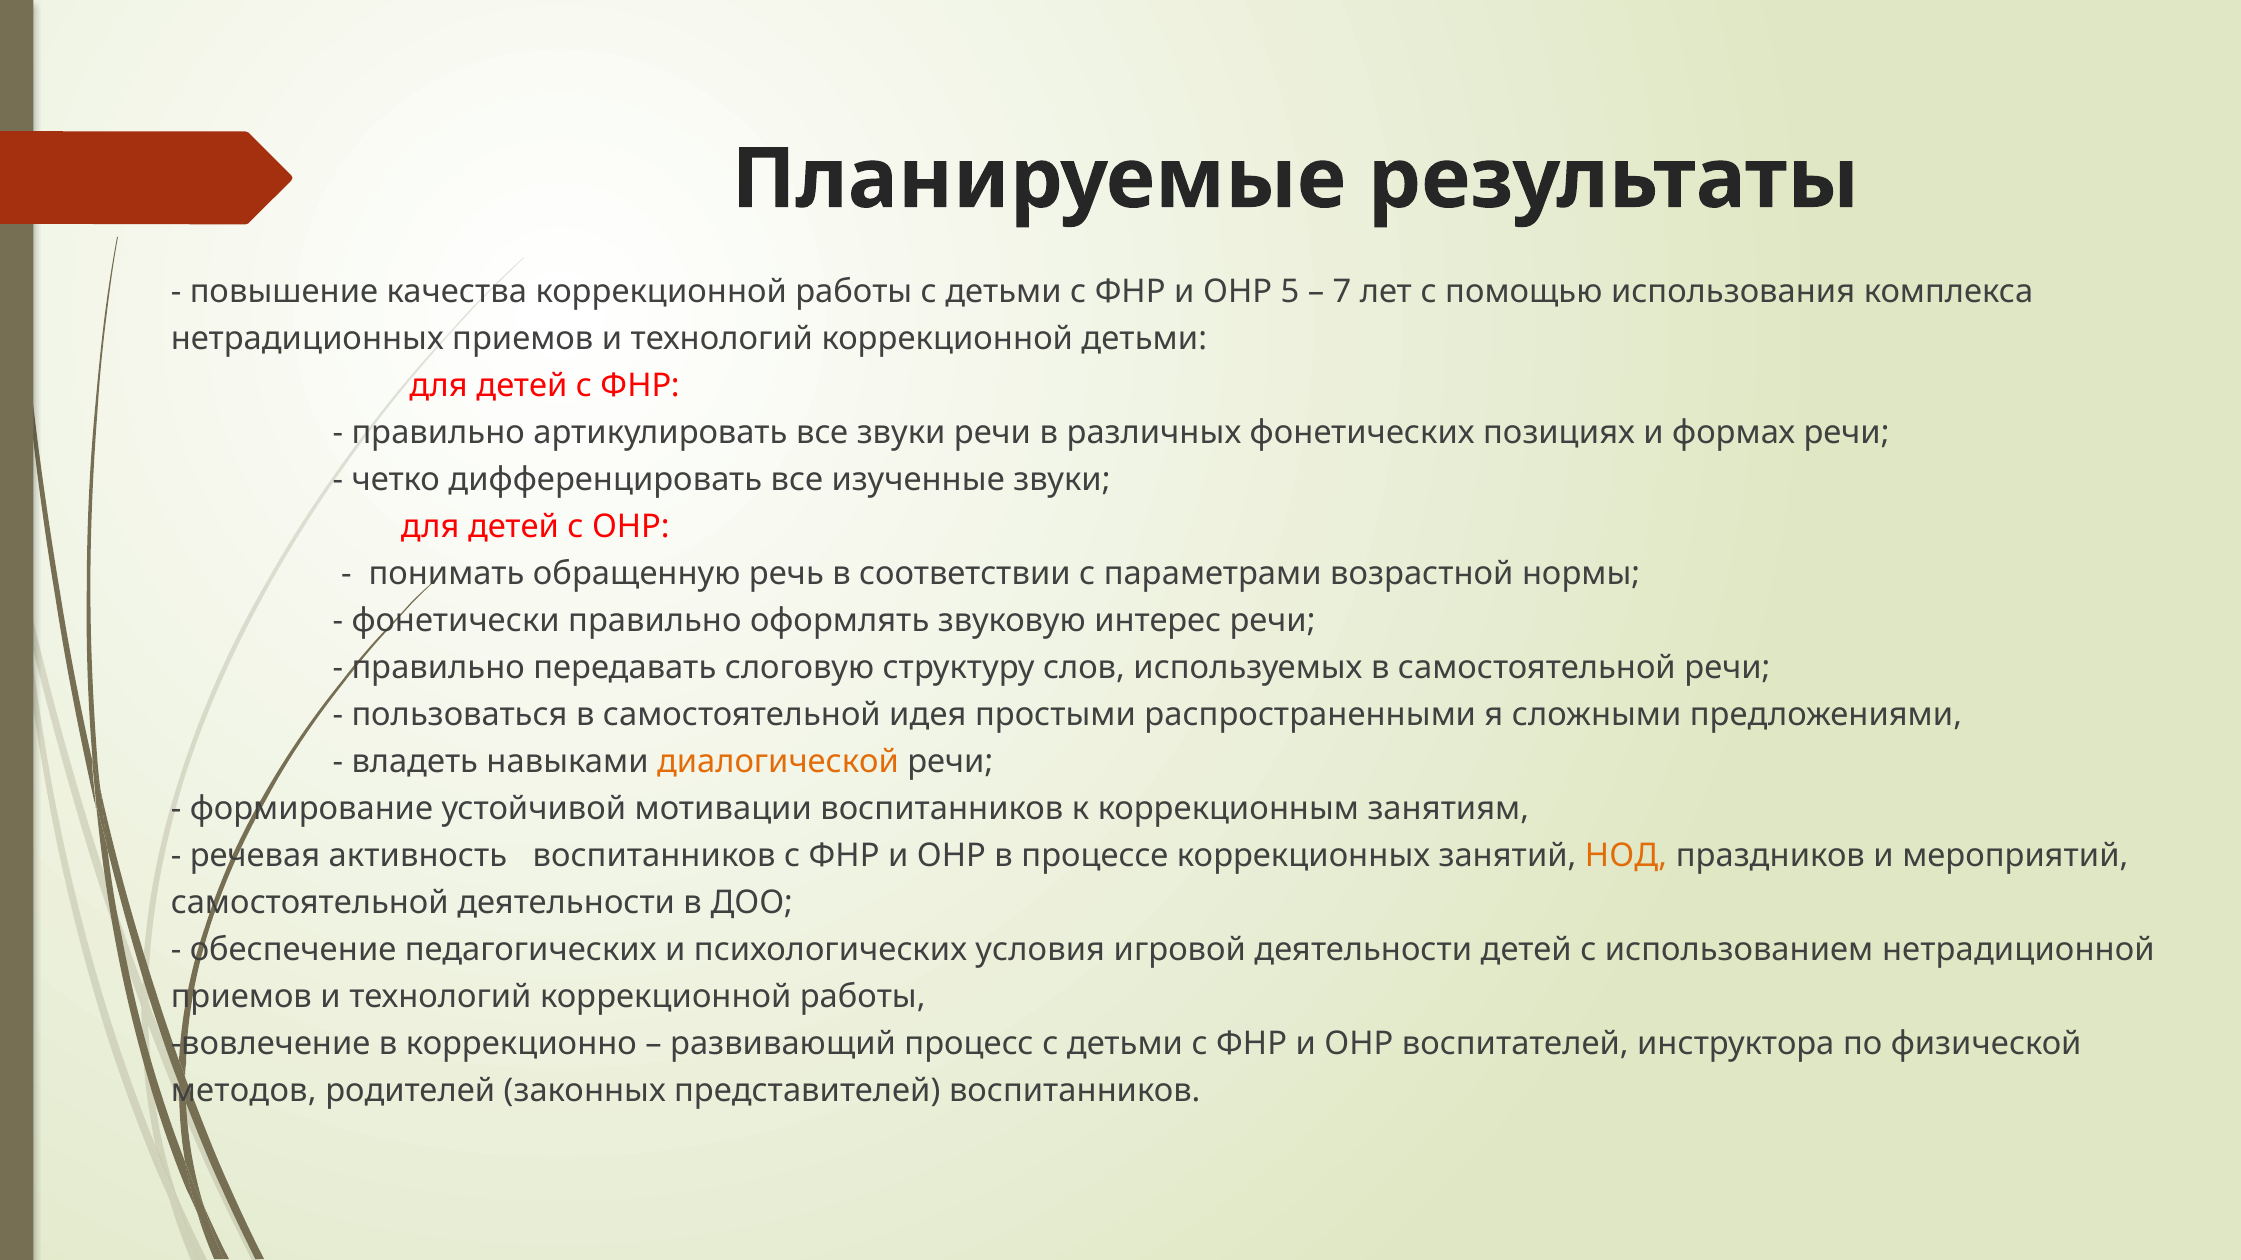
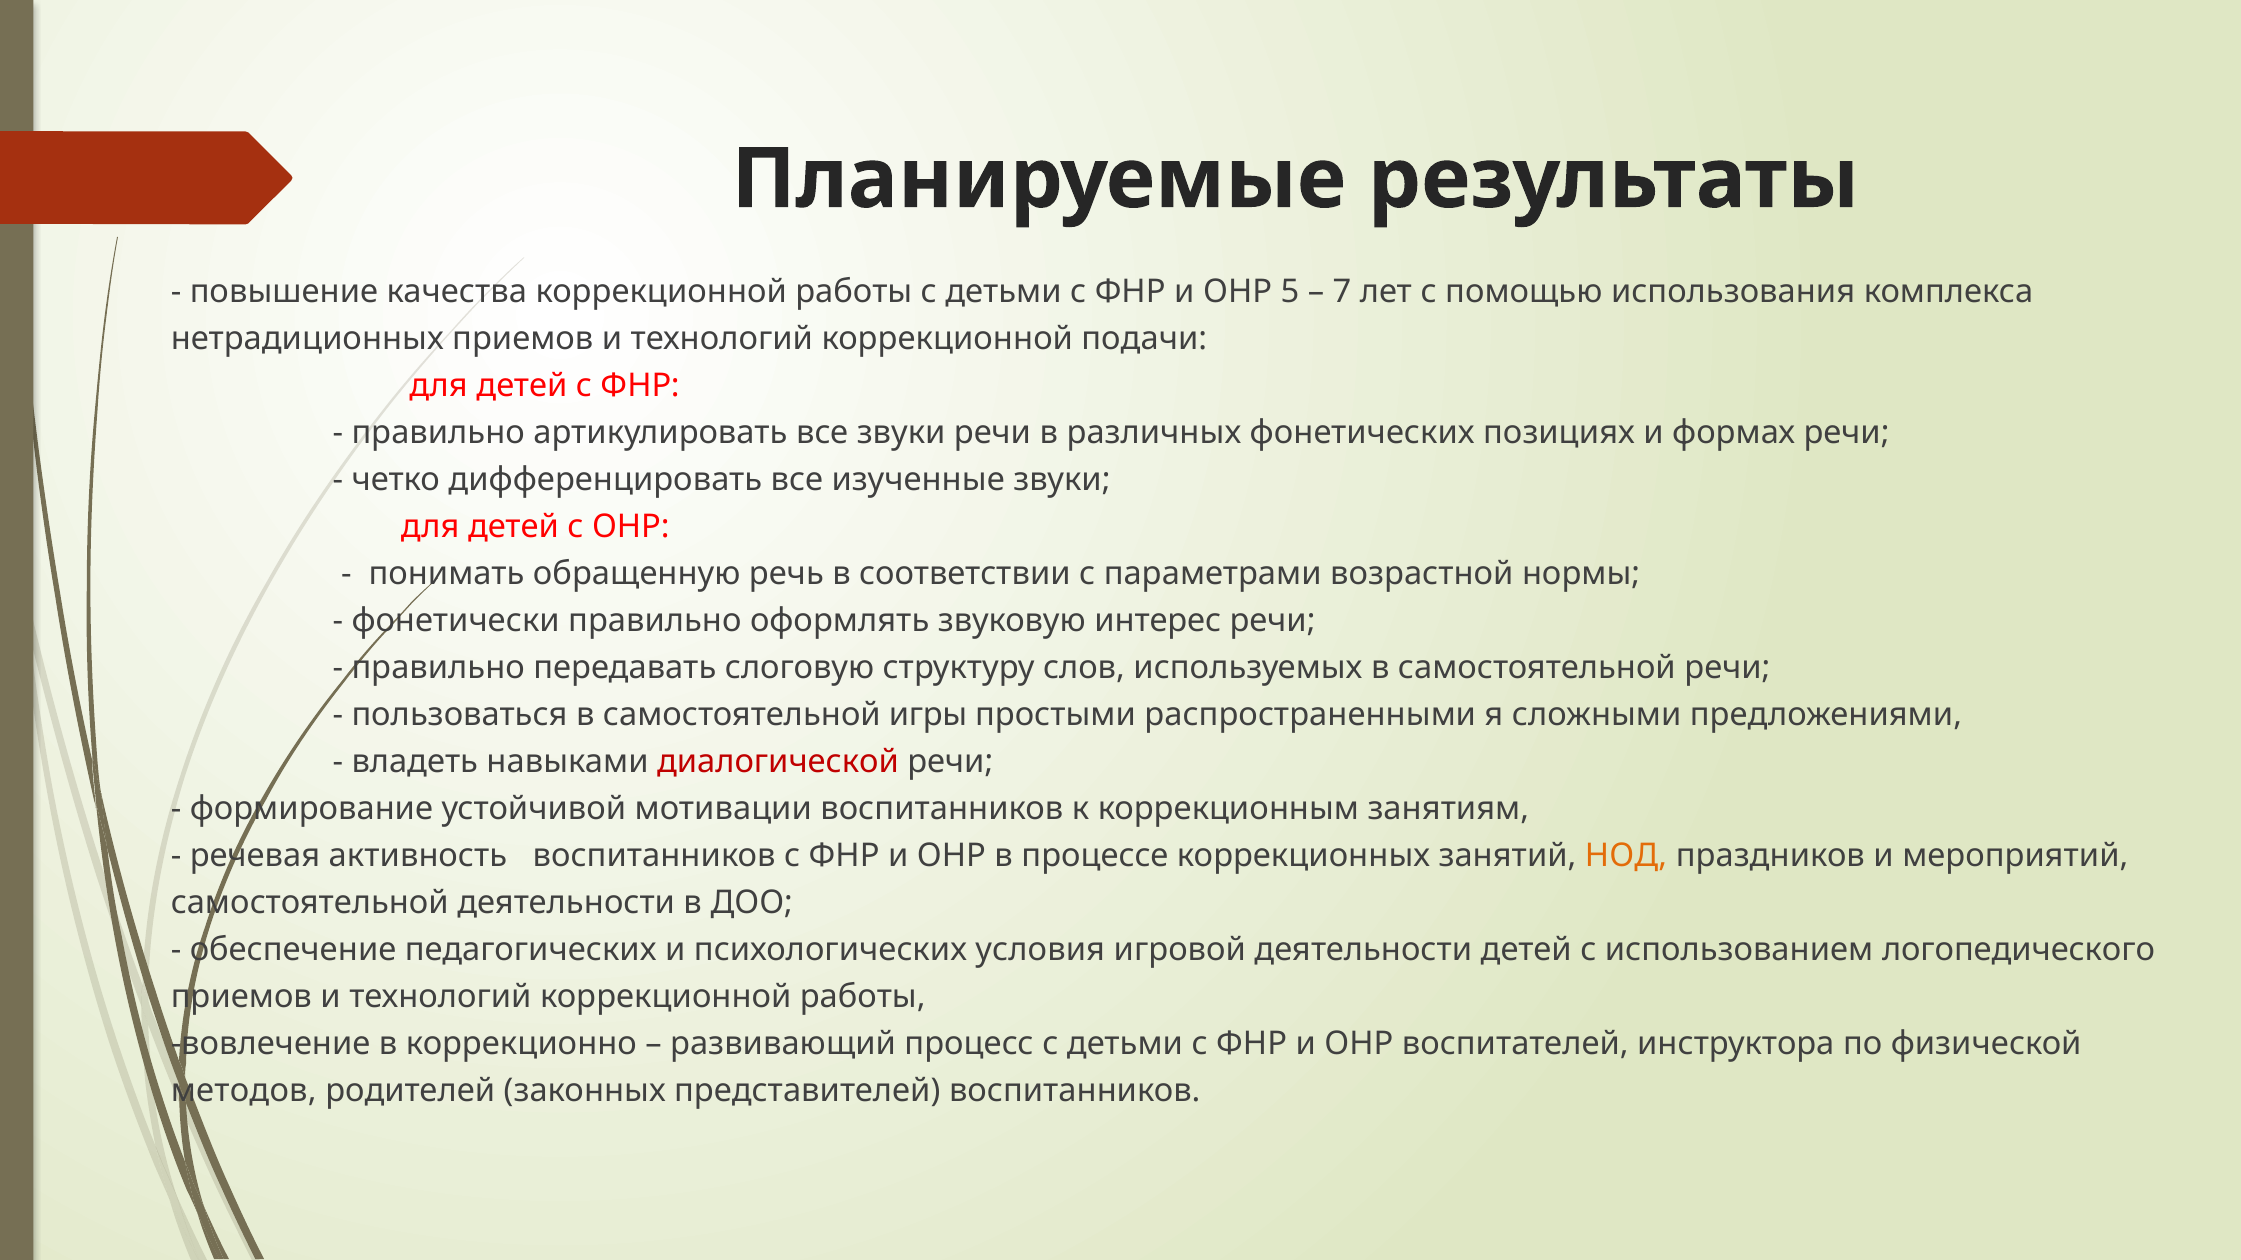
коррекционной детьми: детьми -> подачи (1144, 338)
идея: идея -> игры (928, 715)
диалогической colour: orange -> red (778, 762)
нетрадиционной: нетрадиционной -> логопедического (2019, 950)
